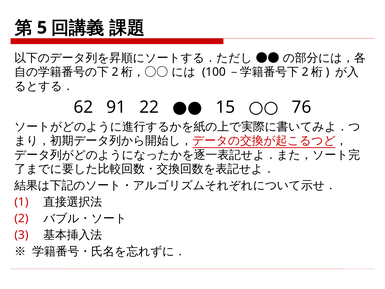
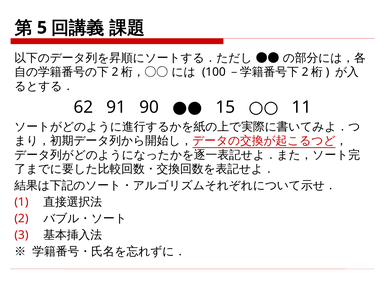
22: 22 -> 90 (149, 107)
76: 76 -> 11 (302, 107)
